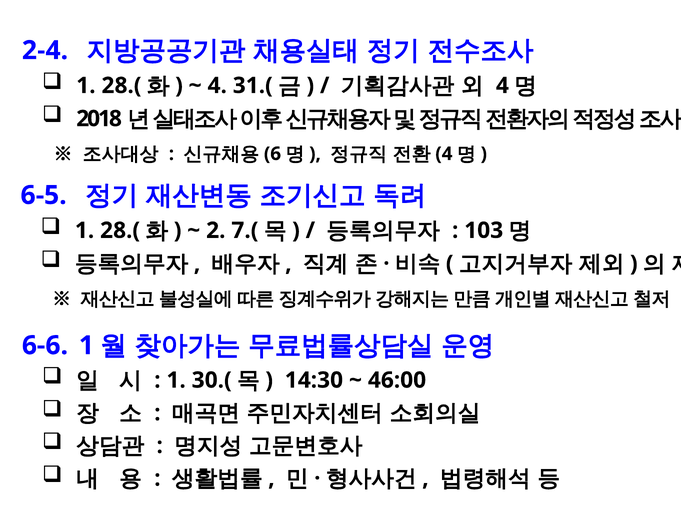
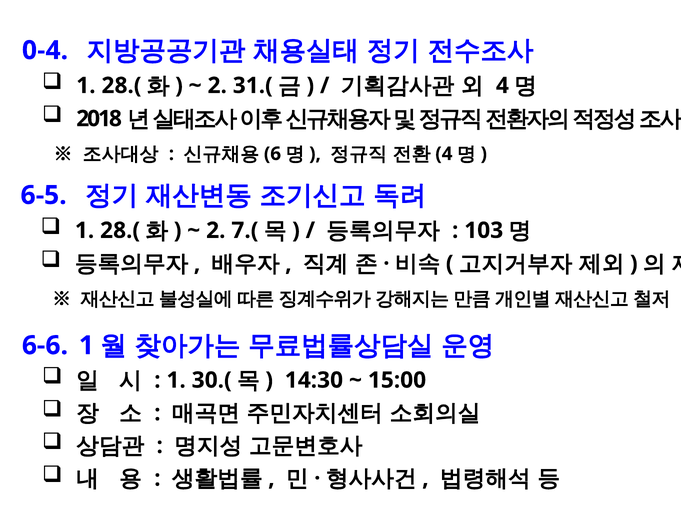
2-4: 2-4 -> 0-4 (45, 50)
4: 4 -> 2 (217, 85)
46:00: 46:00 -> 15:00 (397, 380)
